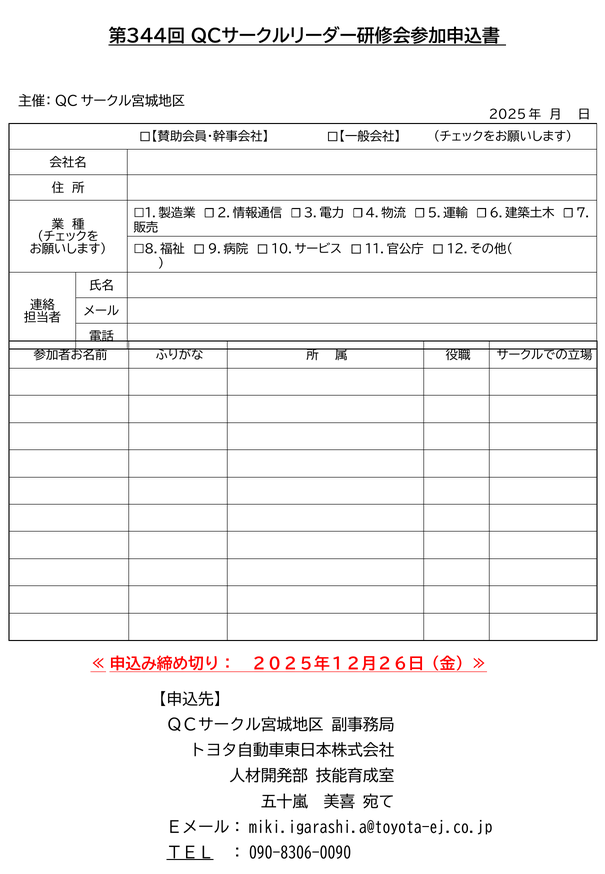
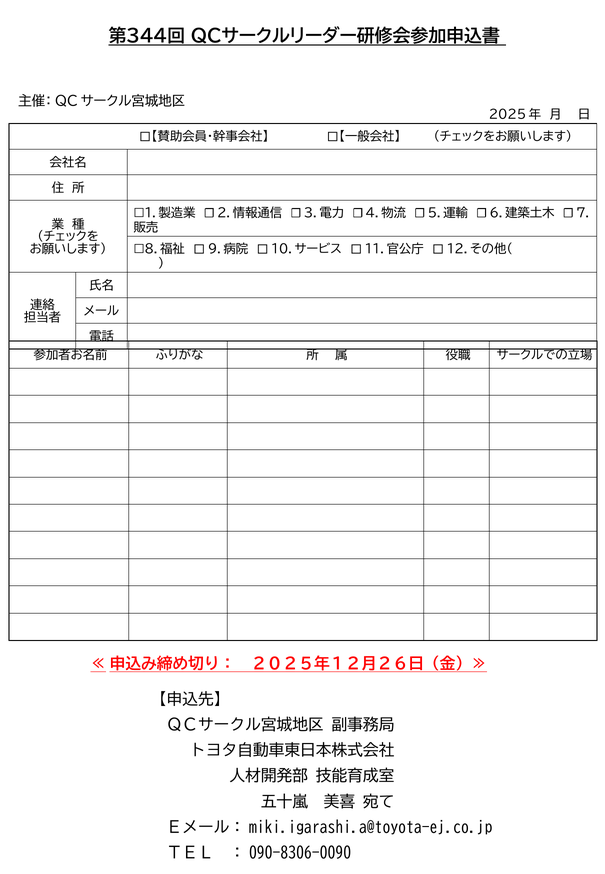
ＴＥＬ underline: present -> none (190, 853)
